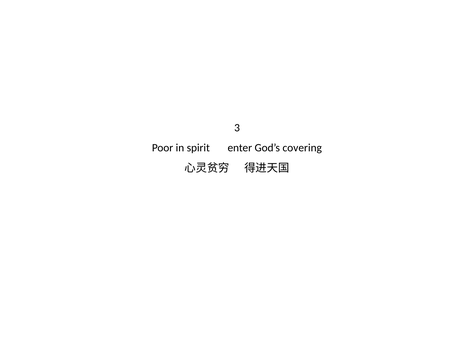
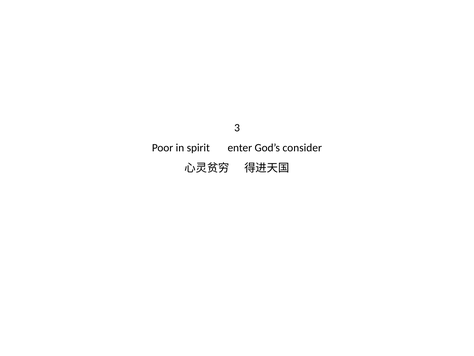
covering: covering -> consider (302, 148)
